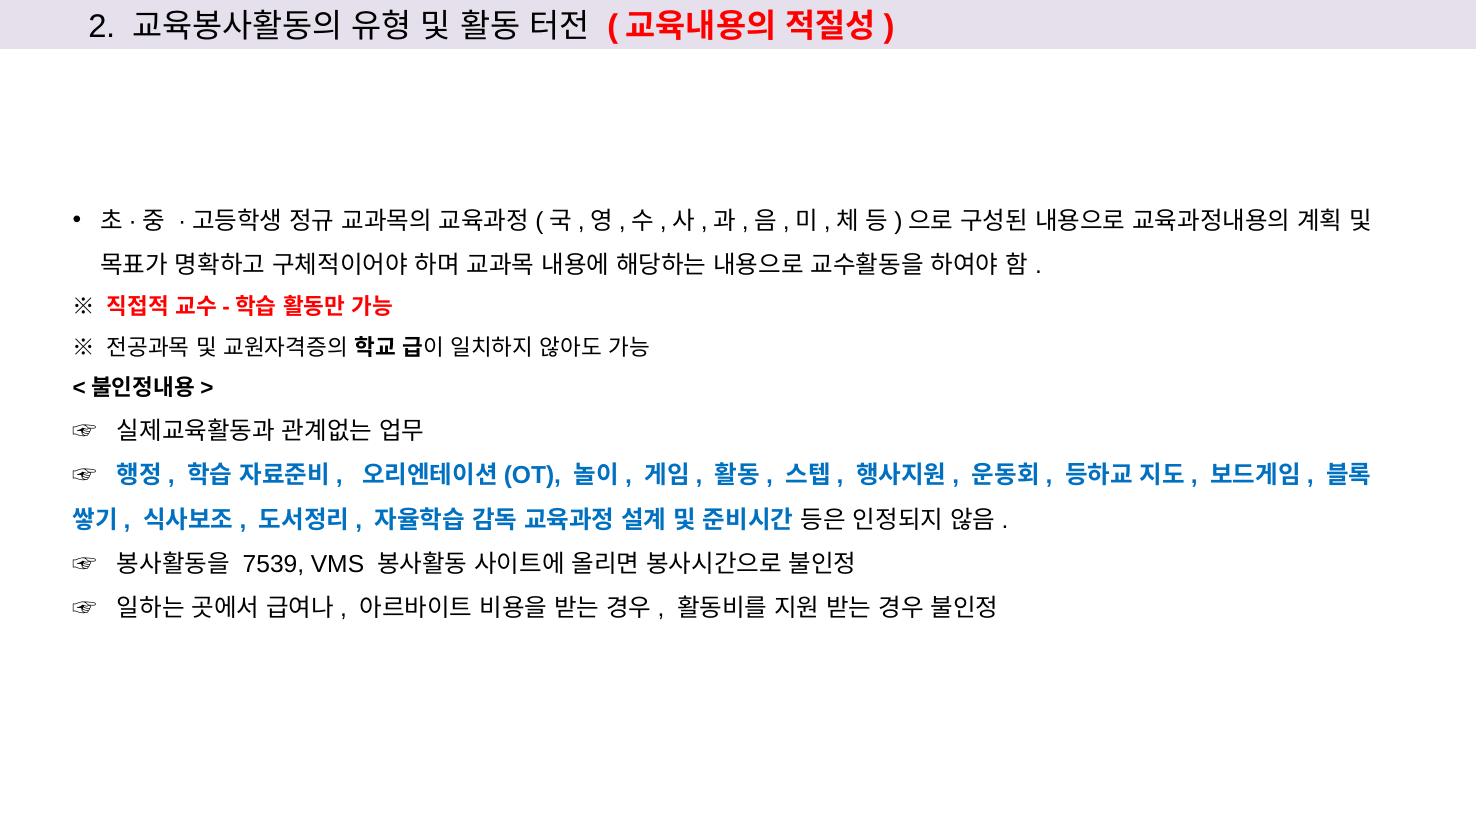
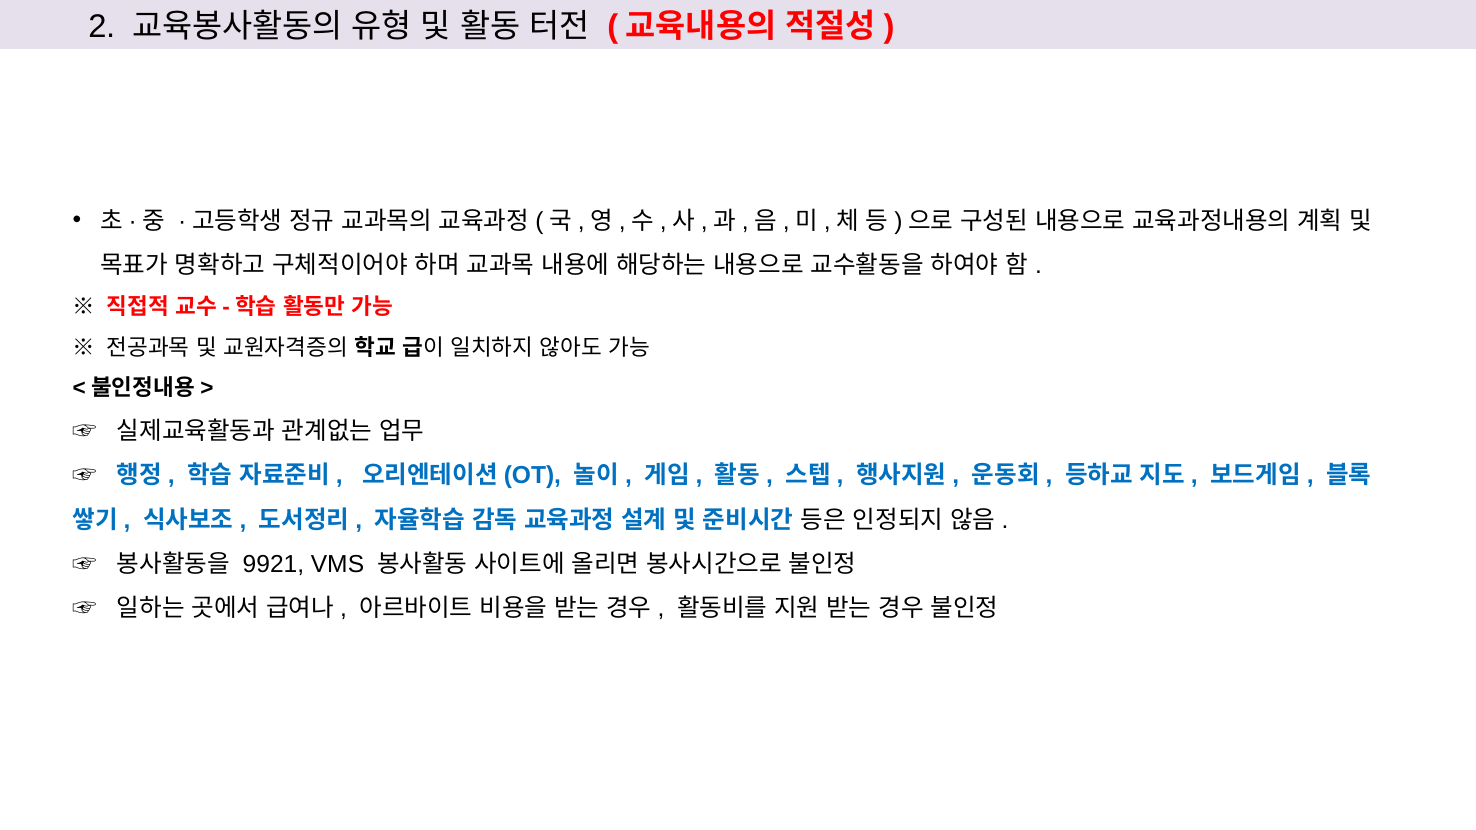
7539: 7539 -> 9921 (273, 564)
